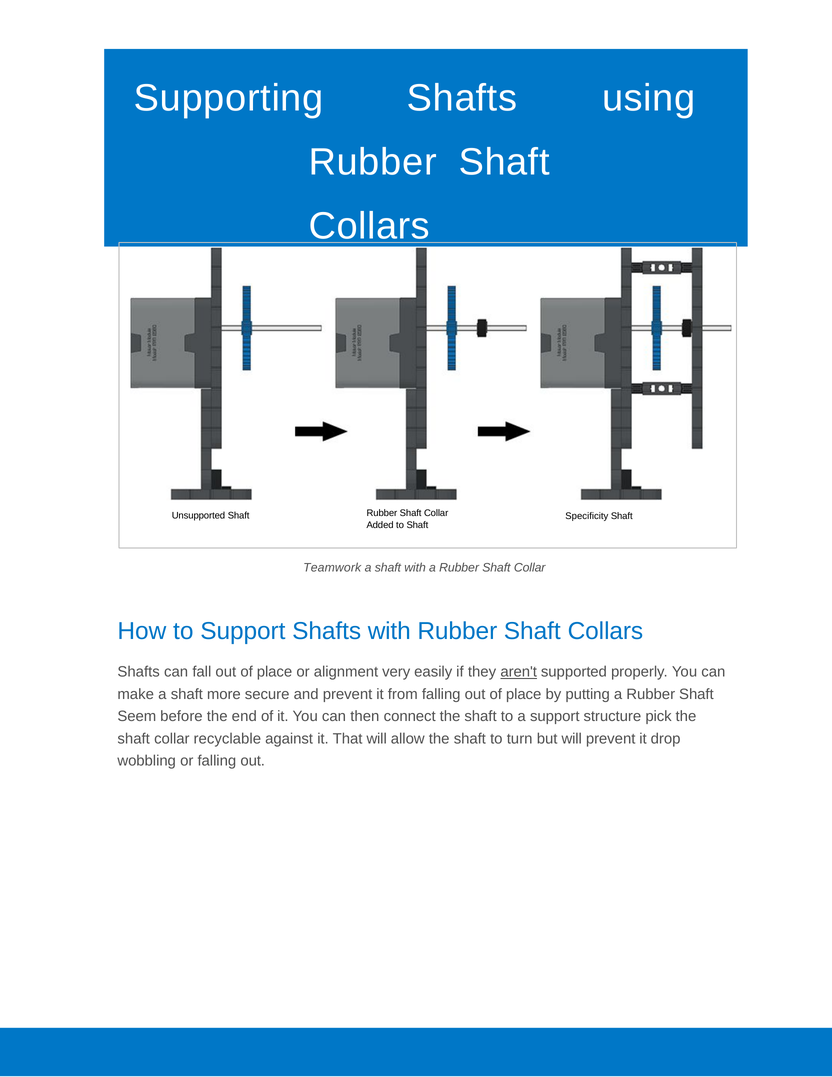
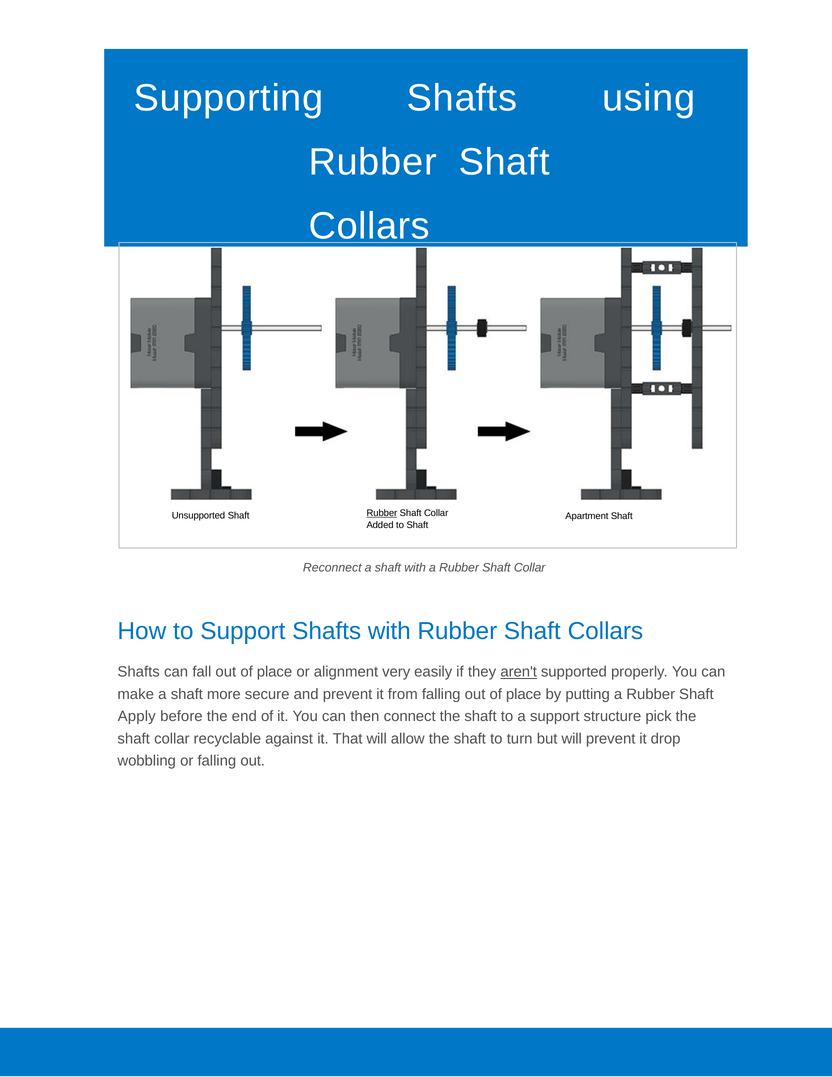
Rubber underline: none -> present (382, 513)
Specificity: Specificity -> Apartment (587, 516)
Teamwork: Teamwork -> Reconnect (332, 568)
Seem: Seem -> Apply (137, 716)
